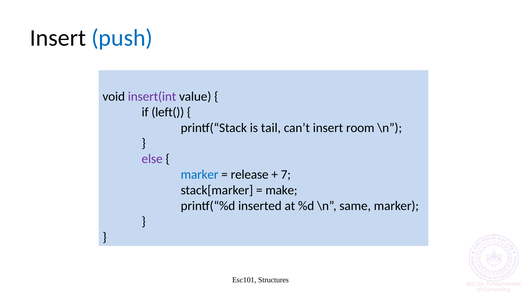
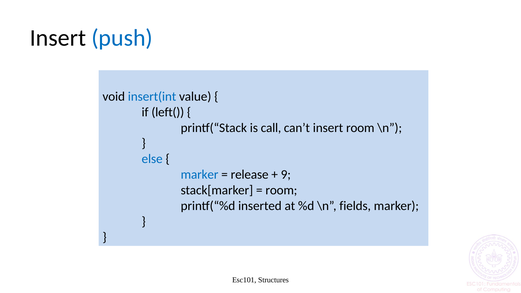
insert(int colour: purple -> blue (152, 96)
tail: tail -> call (271, 128)
else colour: purple -> blue (152, 159)
7: 7 -> 9 (286, 175)
make: make -> room (281, 190)
same: same -> fields (355, 206)
